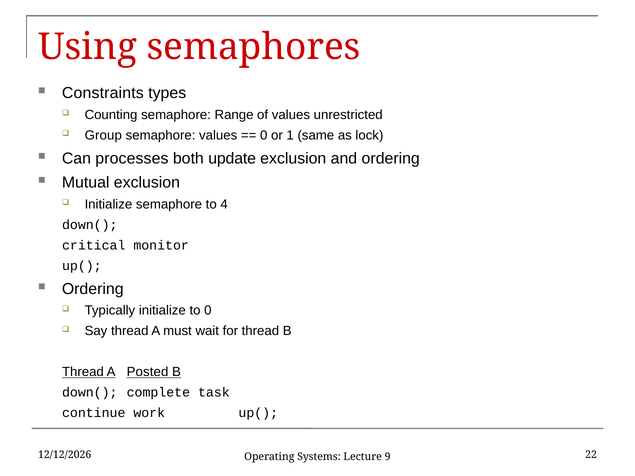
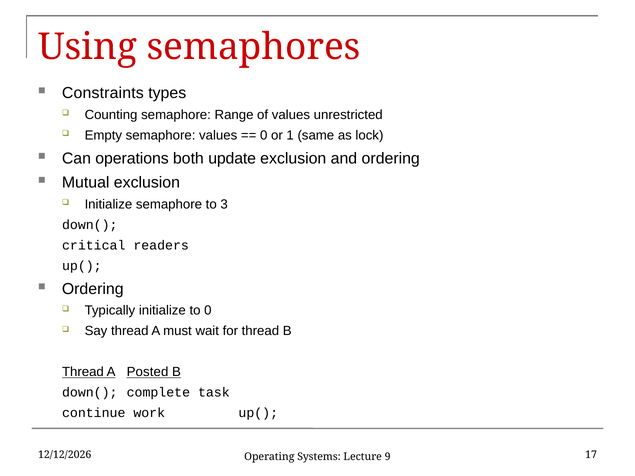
Group: Group -> Empty (103, 135)
processes: processes -> operations (132, 158)
4: 4 -> 3 (224, 205)
monitor: monitor -> readers (161, 246)
22: 22 -> 17 (591, 455)
